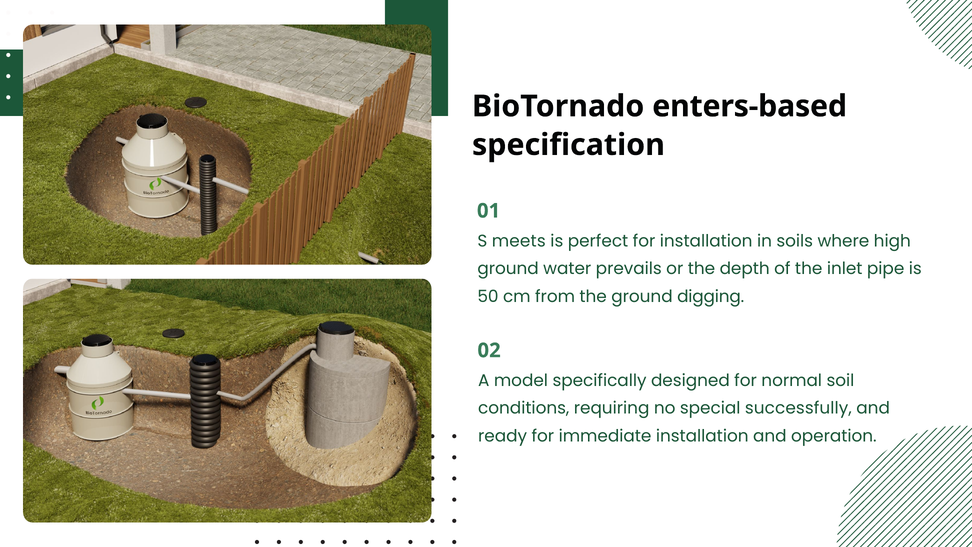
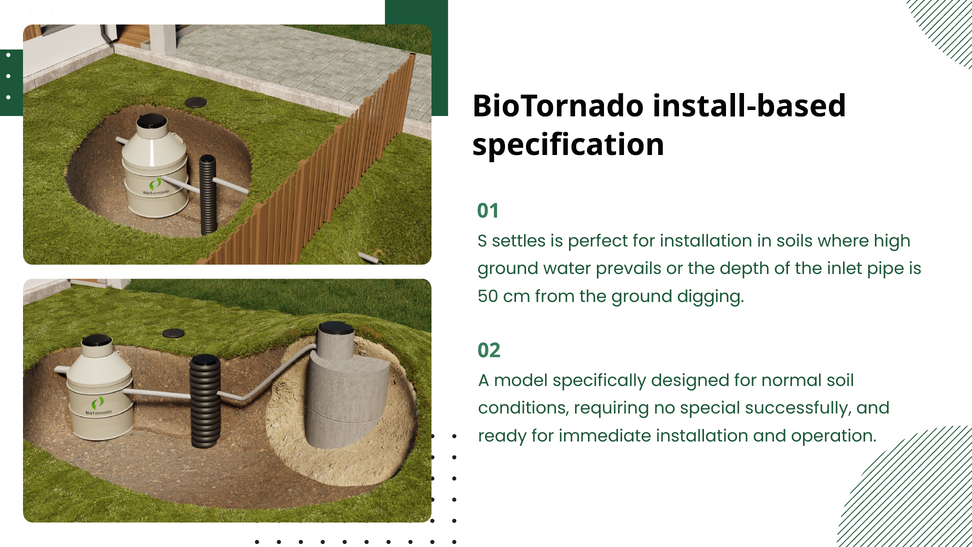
enters-based: enters-based -> install-based (749, 106)
meets: meets -> settles (519, 241)
